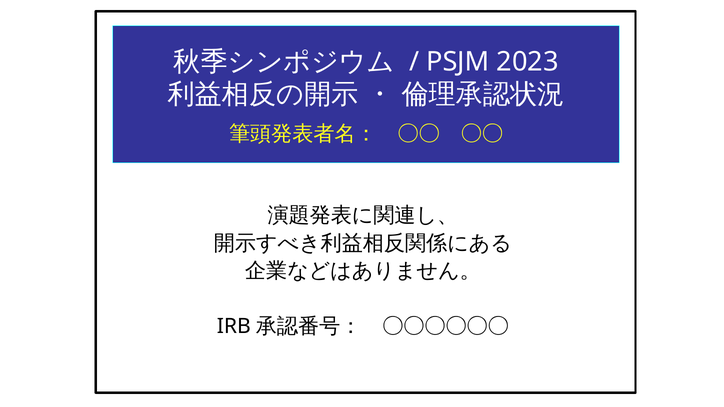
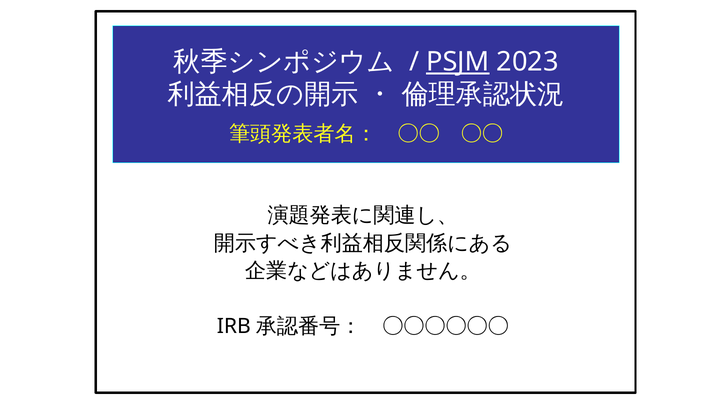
PSJM underline: none -> present (458, 62)
